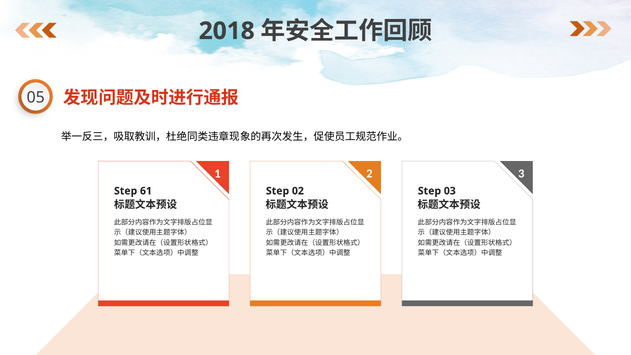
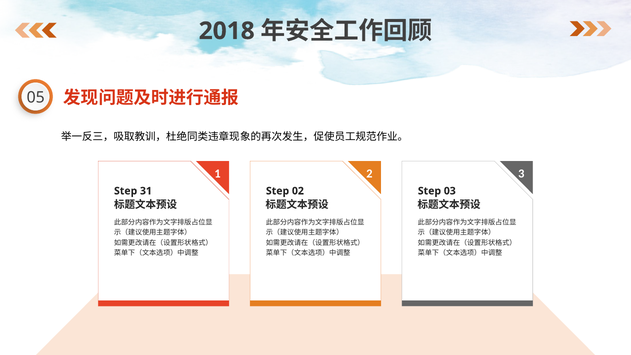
61: 61 -> 31 (146, 191)
